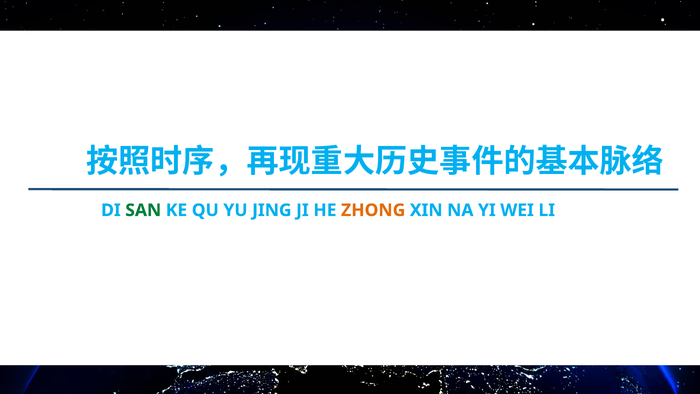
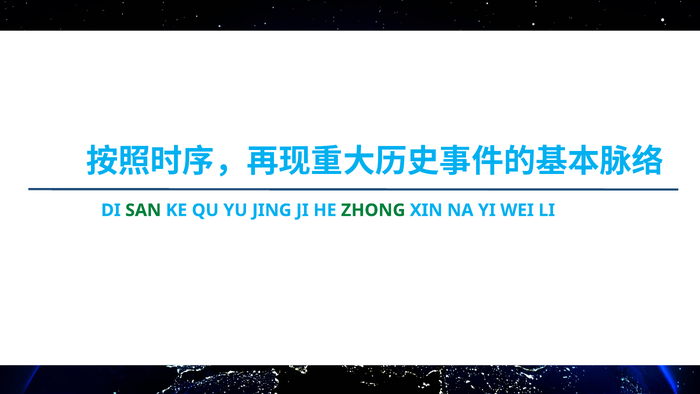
ZHONG colour: orange -> green (373, 210)
